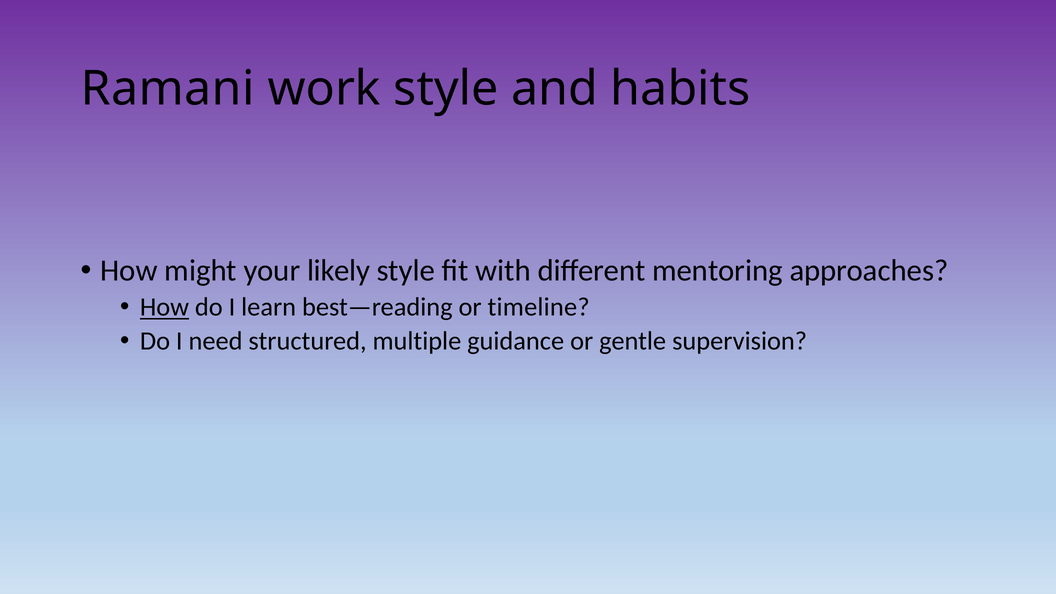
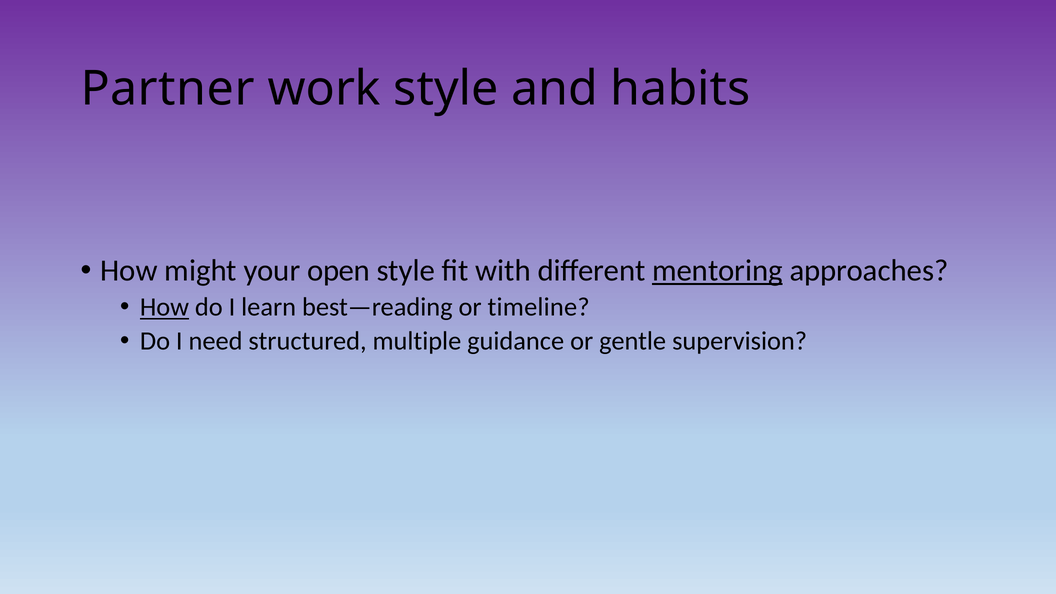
Ramani: Ramani -> Partner (168, 89)
likely: likely -> open (339, 271)
mentoring underline: none -> present (717, 271)
